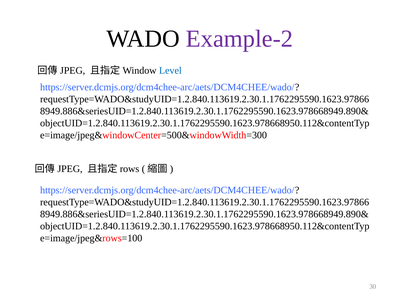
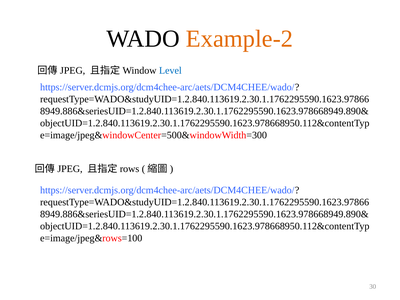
Example-2 colour: purple -> orange (240, 39)
